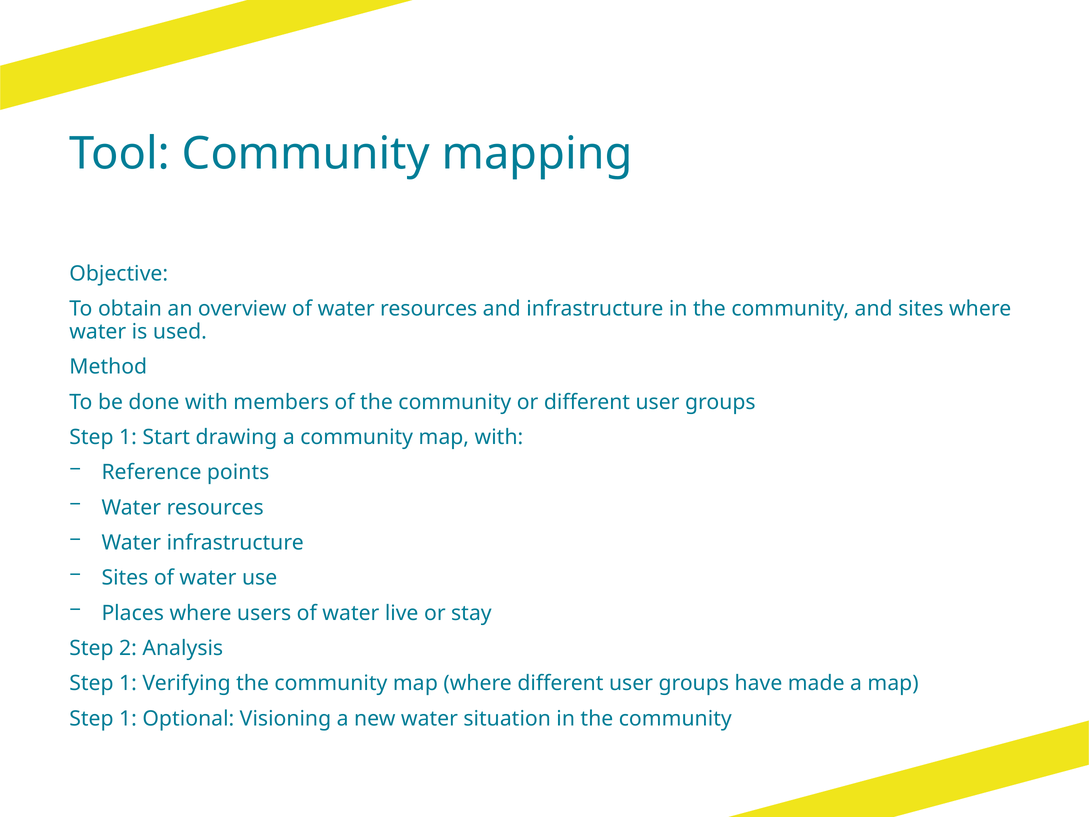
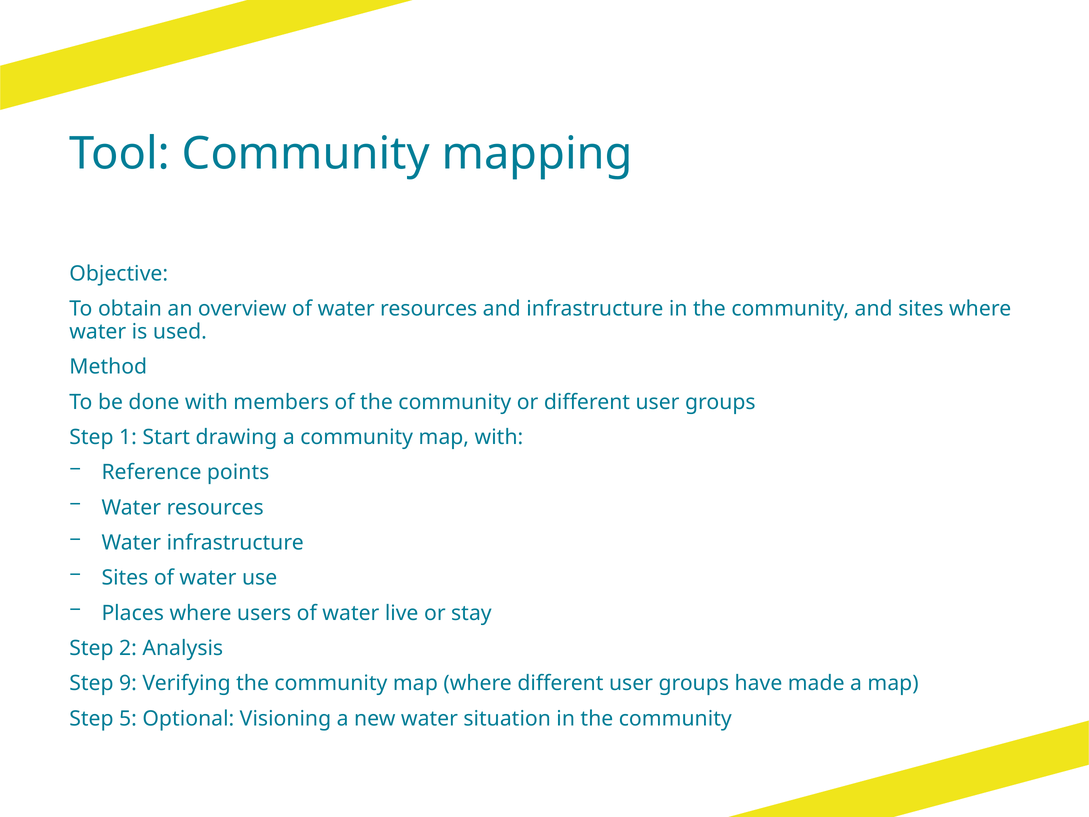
1: 1 -> 9 (128, 683)
1: 1 -> 5 (128, 718)
